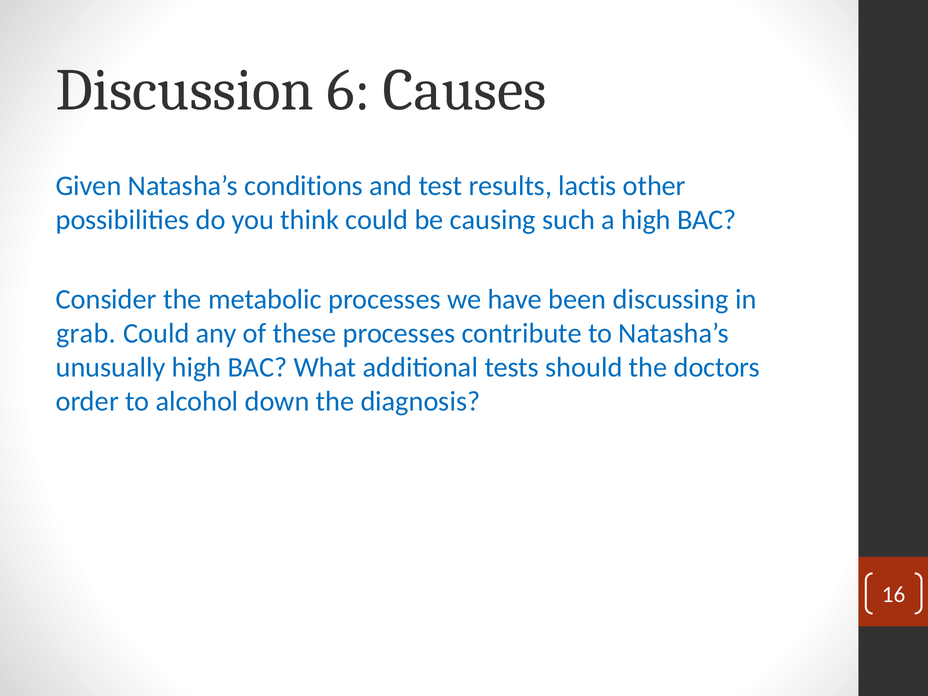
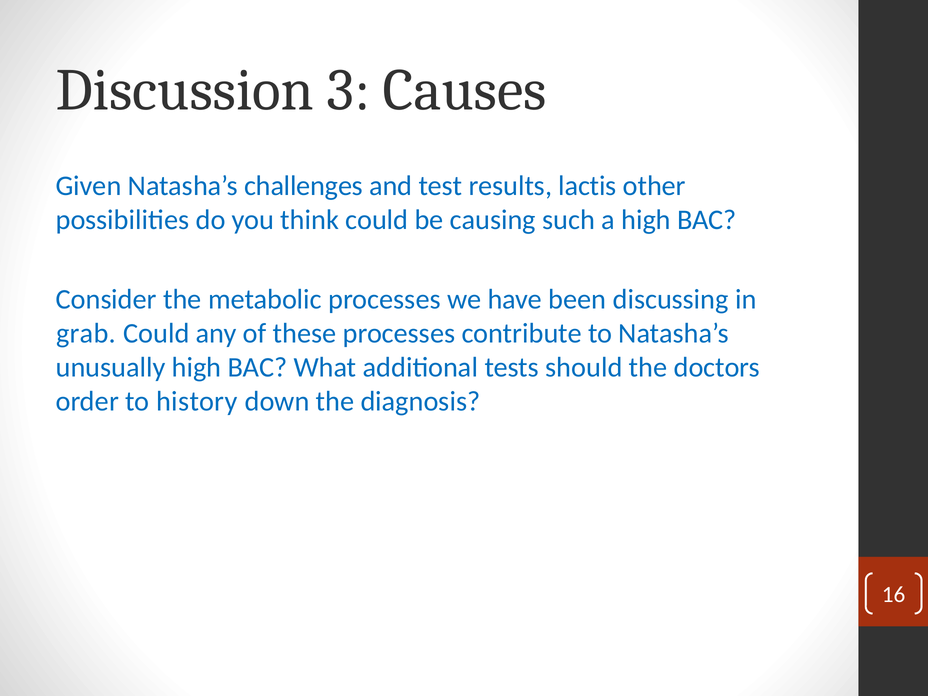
6: 6 -> 3 (349, 90)
conditions: conditions -> challenges (304, 186)
alcohol: alcohol -> history (197, 401)
